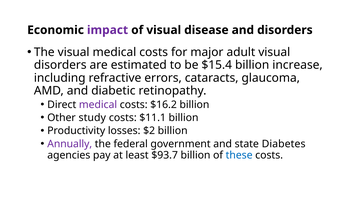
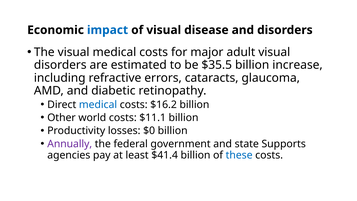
impact colour: purple -> blue (108, 30)
$15.4: $15.4 -> $35.5 (217, 65)
medical colour: purple -> blue (98, 105)
study: study -> world (92, 118)
$2: $2 -> $0 (149, 131)
Diabetes: Diabetes -> Supports (284, 144)
$93.7: $93.7 -> $41.4 (165, 155)
